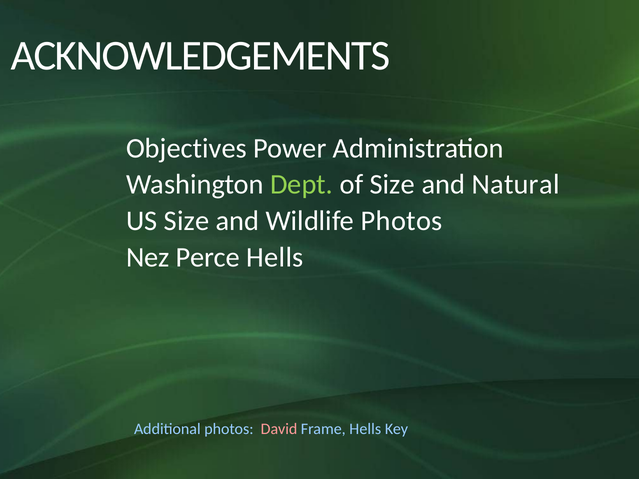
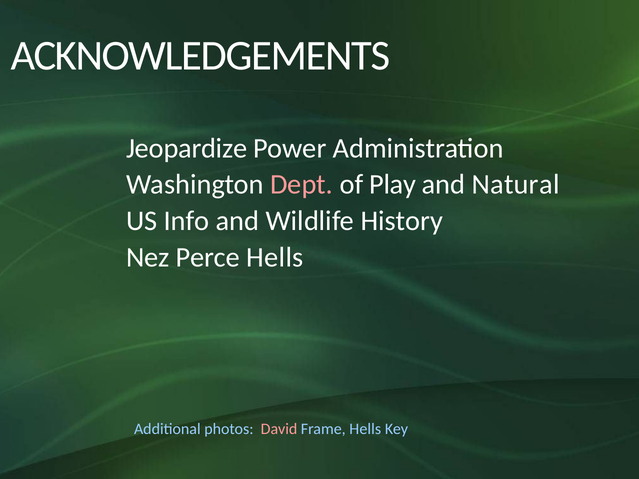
Objectives: Objectives -> Jeopardize (187, 148)
Dept colour: light green -> pink (302, 185)
of Size: Size -> Play (393, 185)
US Size: Size -> Info (187, 221)
Wildlife Photos: Photos -> History (402, 221)
